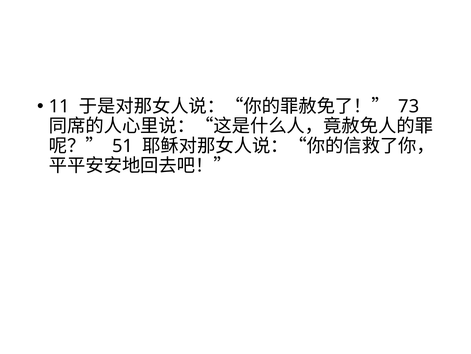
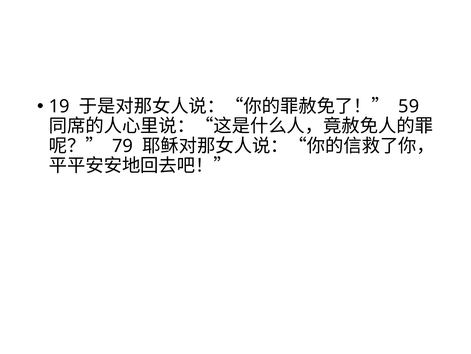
11: 11 -> 19 (59, 106)
73: 73 -> 59 (409, 106)
51: 51 -> 79 (123, 146)
